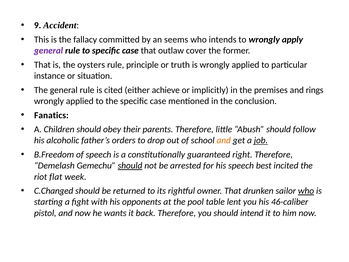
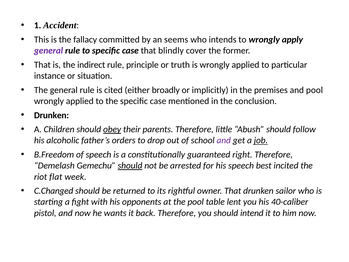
9: 9 -> 1 (38, 25)
outlaw: outlaw -> blindly (171, 51)
oysters: oysters -> indirect (91, 65)
achieve: achieve -> broadly (166, 90)
and rings: rings -> pool (315, 90)
Fanatics: Fanatics -> Drunken (51, 115)
obey underline: none -> present (112, 129)
and colour: orange -> purple (224, 140)
who underline: present -> none (306, 191)
46-caliber: 46-caliber -> 40-caliber (290, 202)
